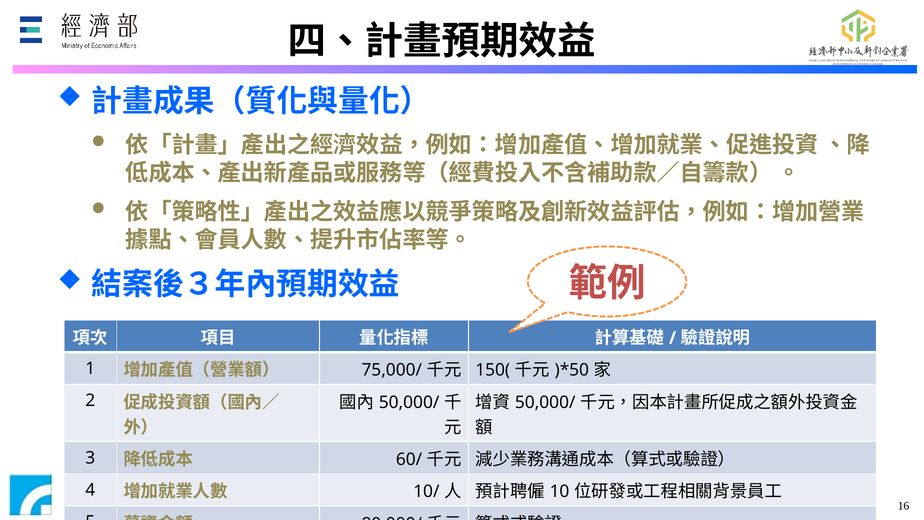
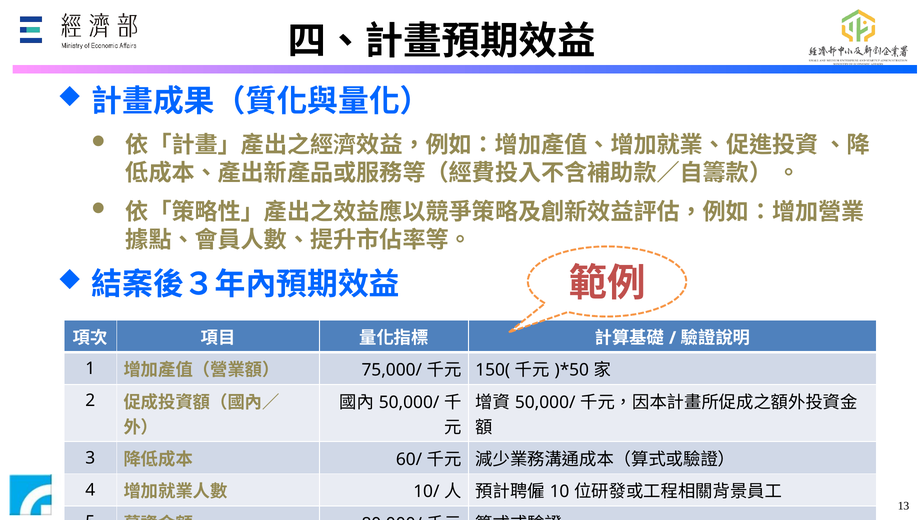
16: 16 -> 13 (904, 506)
